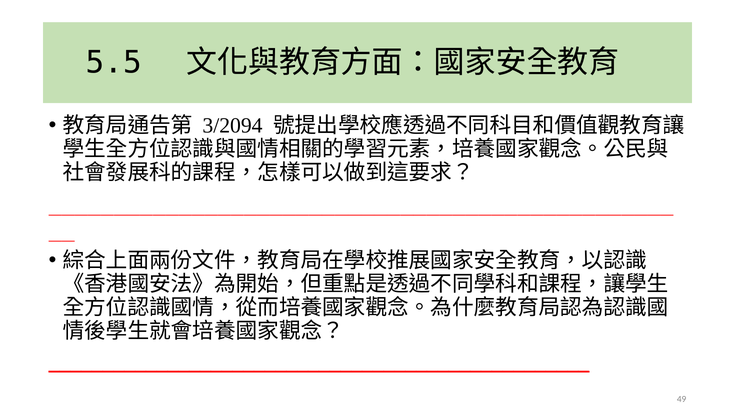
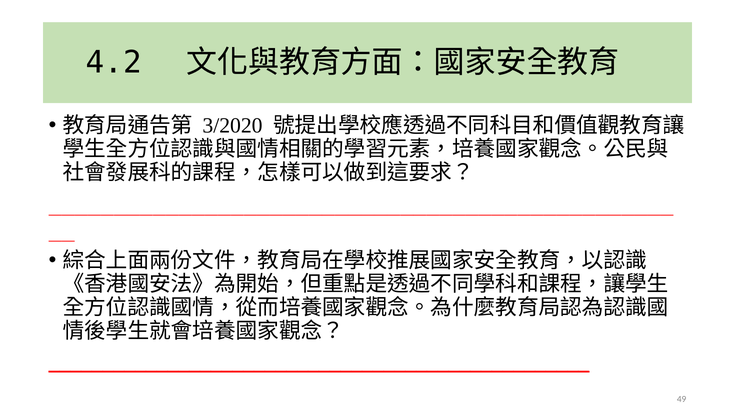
5.5: 5.5 -> 4.2 (114, 62)
3/2094: 3/2094 -> 3/2020 (233, 126)
